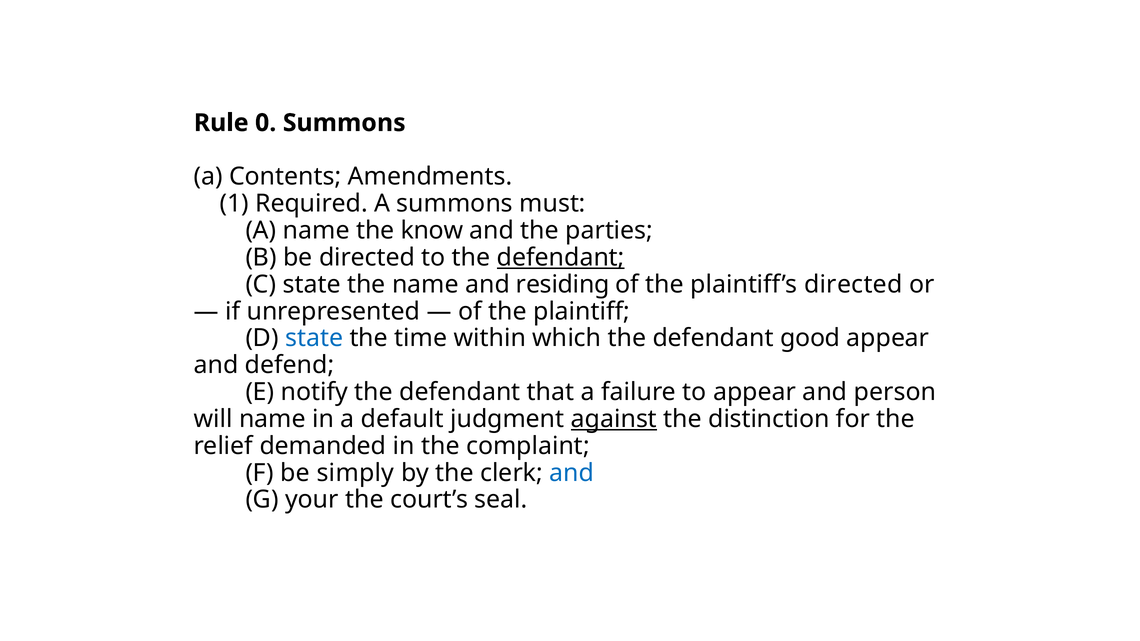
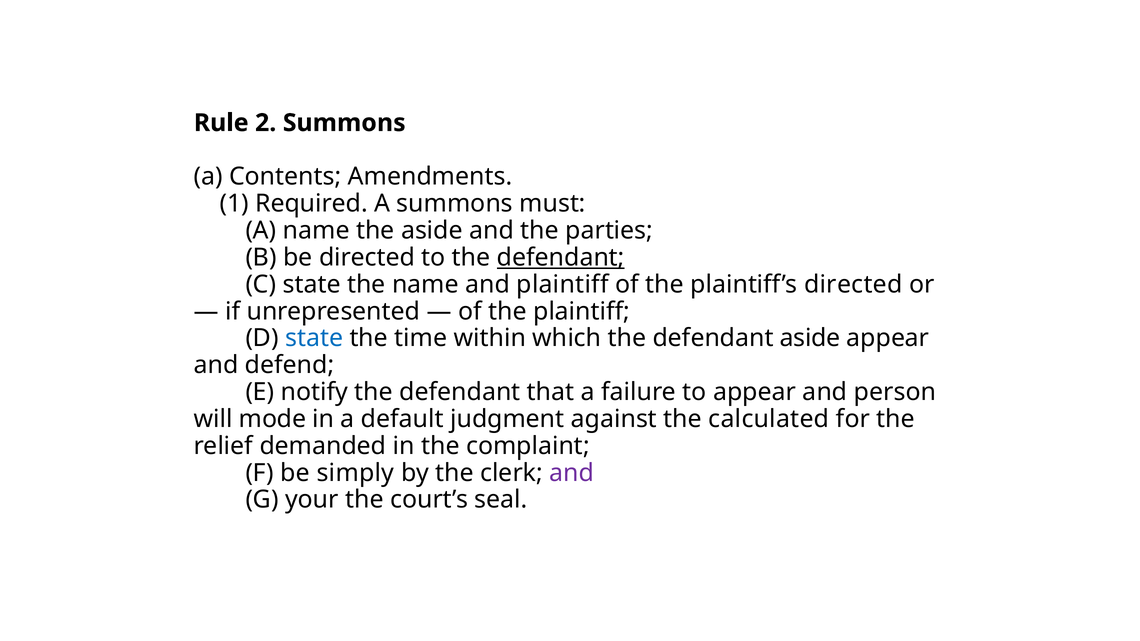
0: 0 -> 2 (266, 123)
the know: know -> aside (432, 231)
and residing: residing -> plaintiff (563, 284)
defendant good: good -> aside (810, 338)
will name: name -> mode (273, 419)
against underline: present -> none (614, 419)
distinction: distinction -> calculated (769, 419)
and colour: blue -> purple (572, 473)
